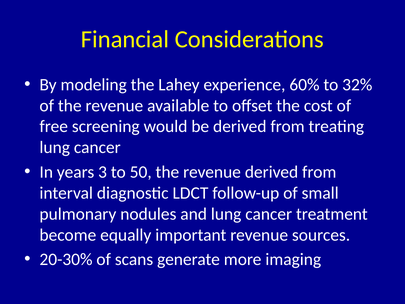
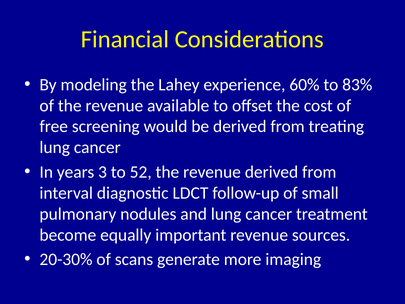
32%: 32% -> 83% (357, 85)
50: 50 -> 52 (141, 172)
